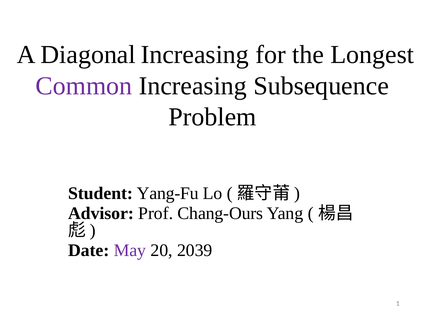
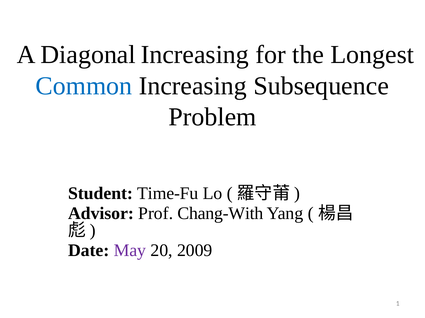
Common colour: purple -> blue (84, 86)
Yang-Fu: Yang-Fu -> Time-Fu (168, 194)
Chang-Ours: Chang-Ours -> Chang-With (220, 214)
2039: 2039 -> 2009 (195, 251)
